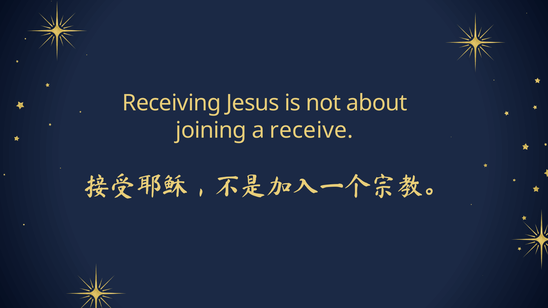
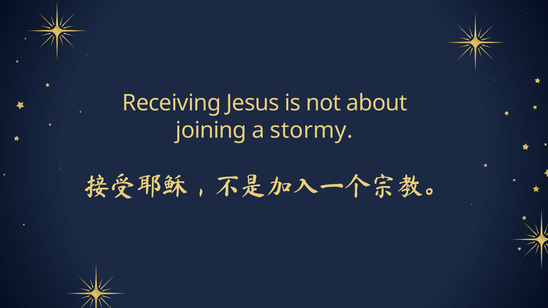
receive: receive -> stormy (311, 130)
